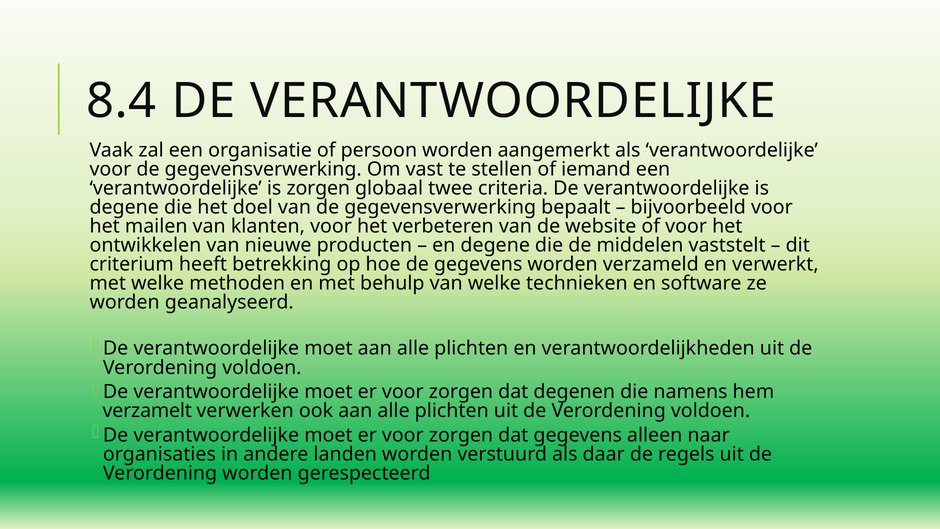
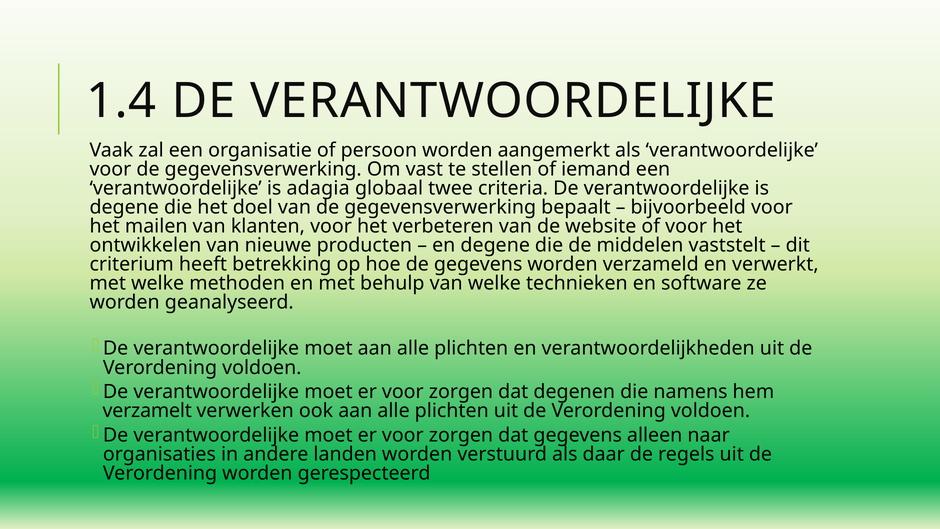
8.4: 8.4 -> 1.4 (121, 101)
is zorgen: zorgen -> adagia (318, 188)
